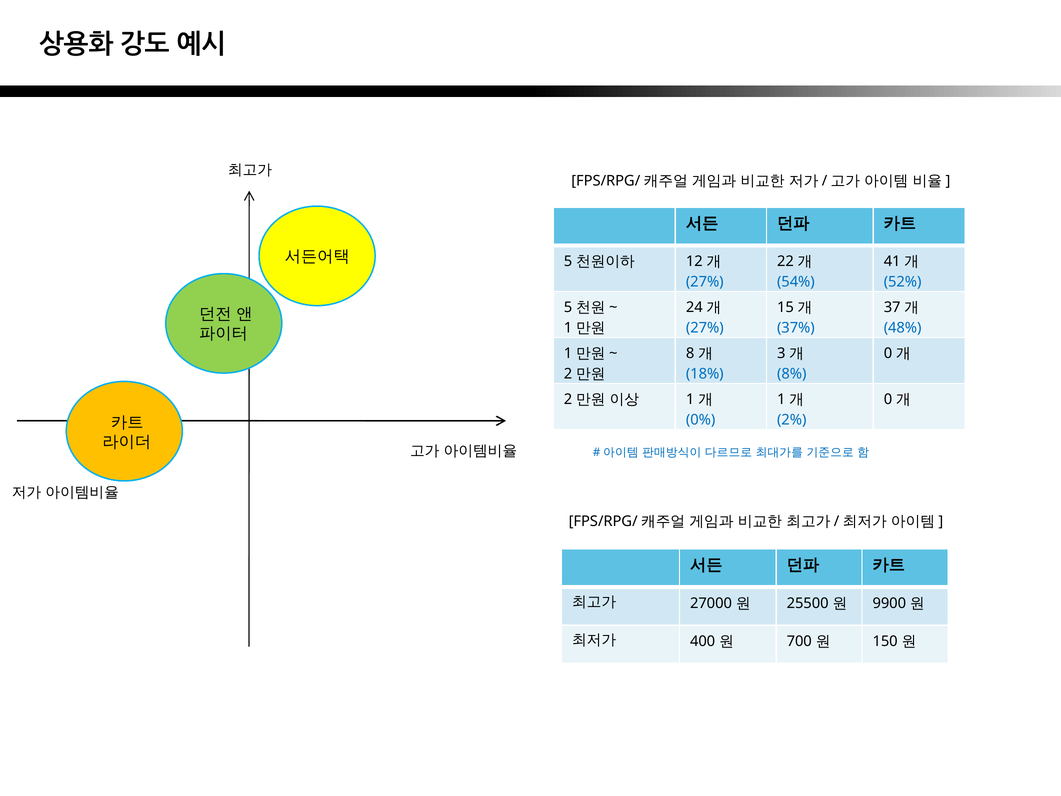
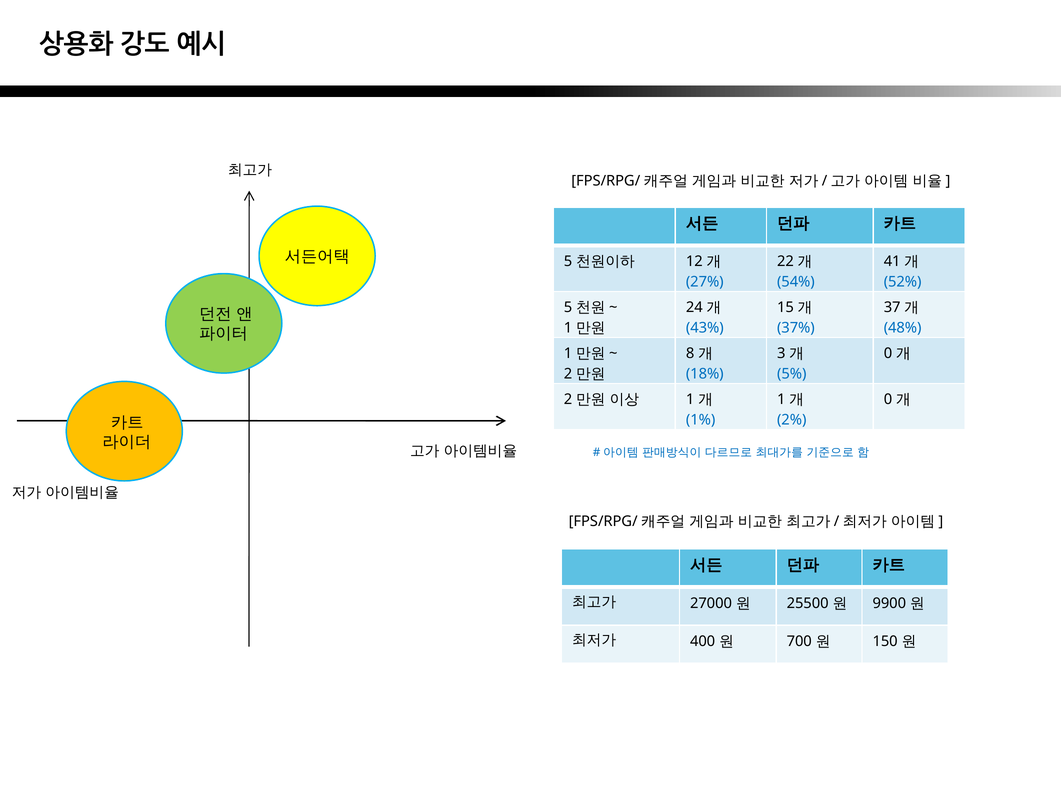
27%: 27% -> 43% (705, 328)
8%: 8% -> 5% (792, 374)
0%: 0% -> 1% (701, 420)
